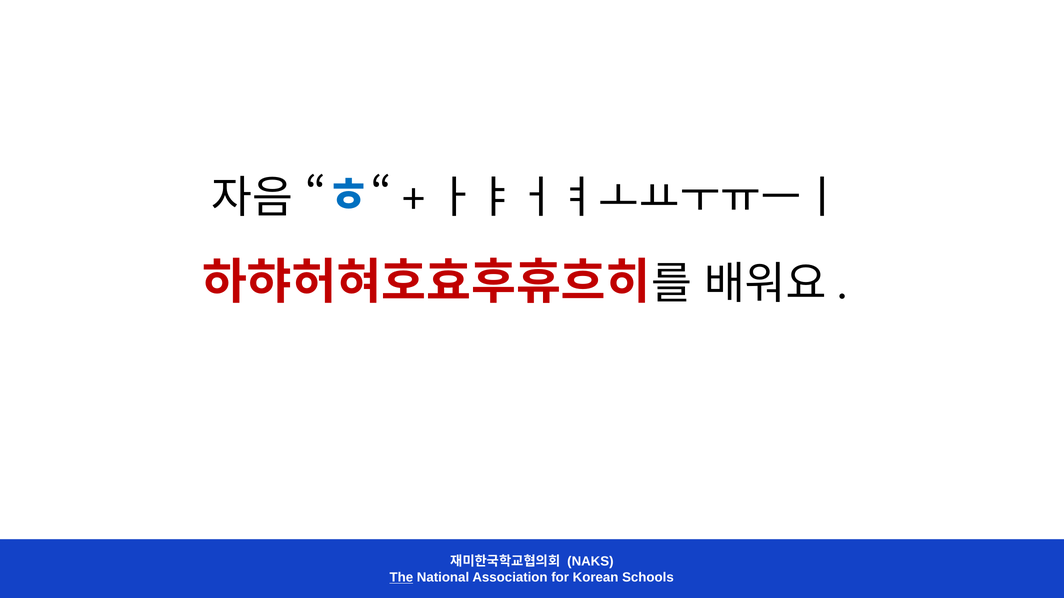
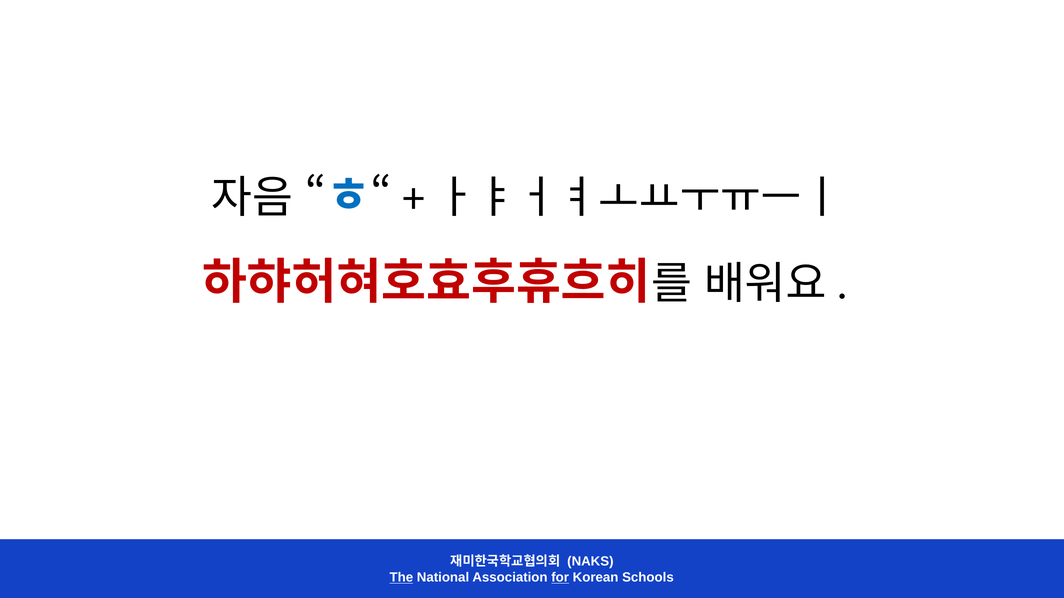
for underline: none -> present (560, 578)
